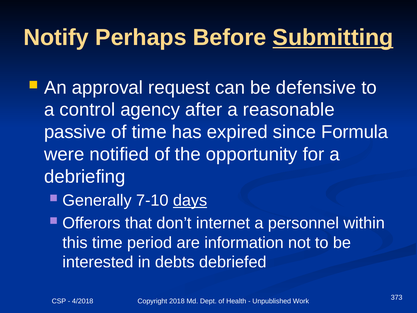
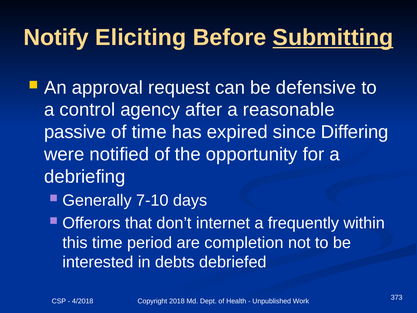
Perhaps: Perhaps -> Eliciting (141, 38)
Formula: Formula -> Differing (355, 132)
days underline: present -> none (190, 200)
personnel: personnel -> frequently (303, 223)
information: information -> completion (244, 243)
